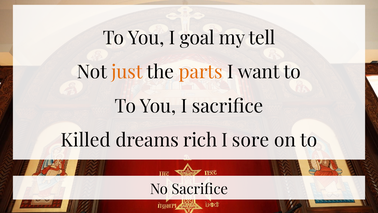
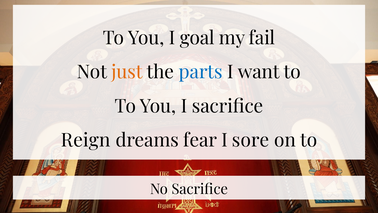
tell: tell -> fail (262, 38)
parts colour: orange -> blue (201, 72)
Killed: Killed -> Reign (86, 140)
rich: rich -> fear (200, 140)
